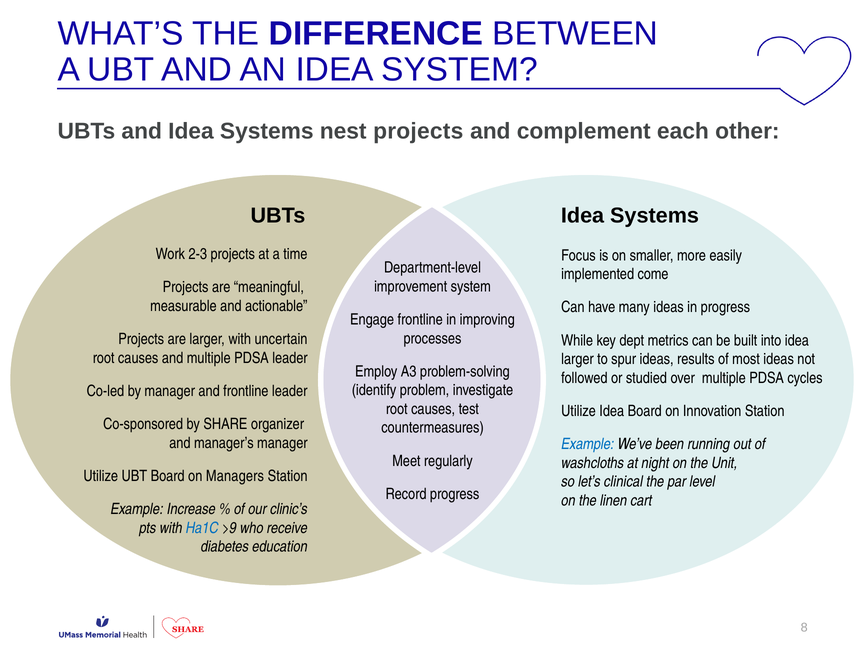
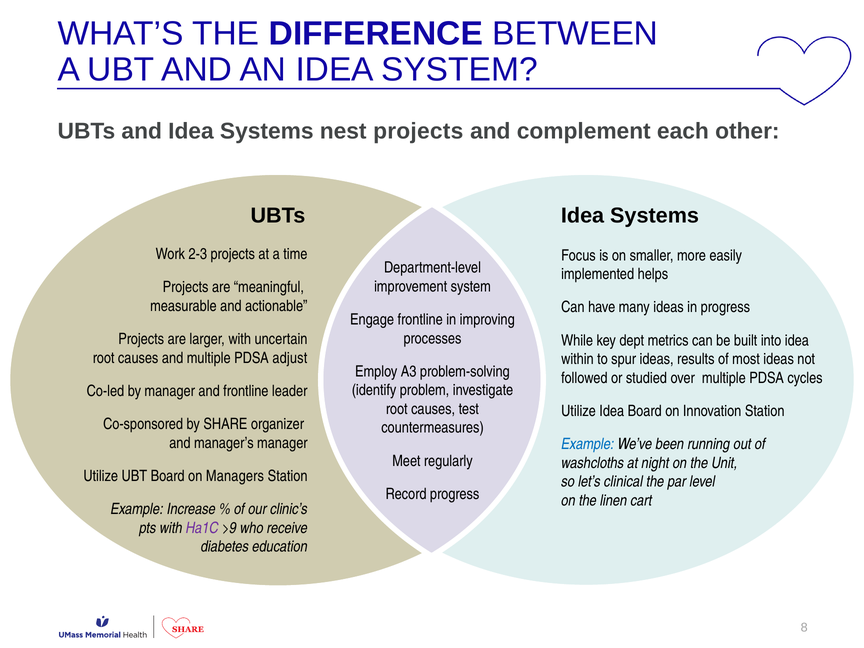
come: come -> helps (653, 274)
PDSA leader: leader -> adjust (290, 358)
larger: larger -> within (577, 359)
Ha1C colour: blue -> purple (202, 528)
